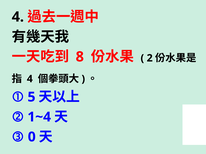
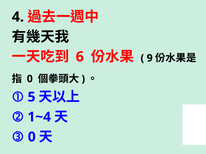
8: 8 -> 6 (80, 57)
2: 2 -> 9 (150, 58)
4: 4 -> 0 (30, 79)
